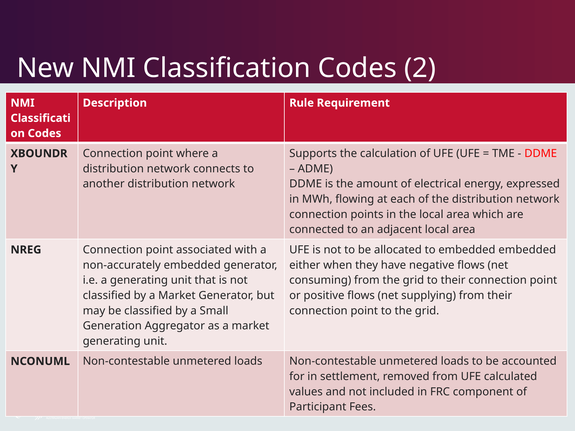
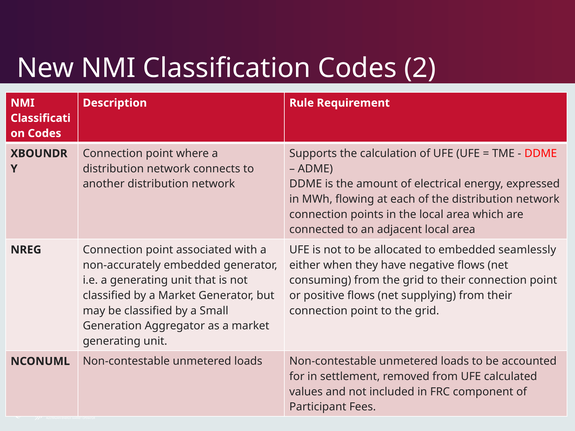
embedded embedded: embedded -> seamlessly (527, 250)
